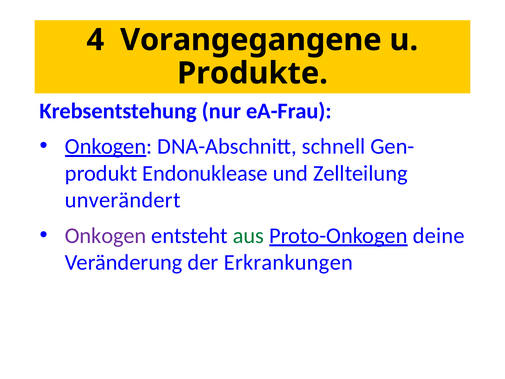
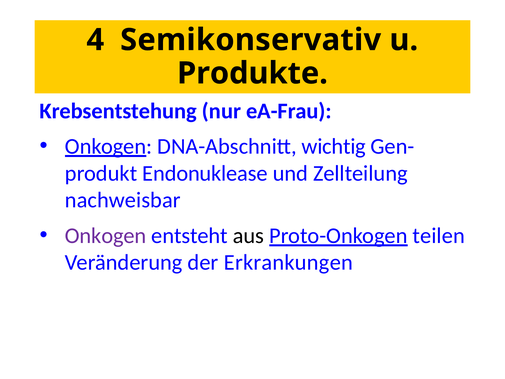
Vorangegangene: Vorangegangene -> Semikonservativ (251, 40)
schnell: schnell -> wichtig (334, 146)
unverändert: unverändert -> nachweisbar (123, 200)
aus colour: green -> black (248, 235)
deine: deine -> teilen (439, 235)
